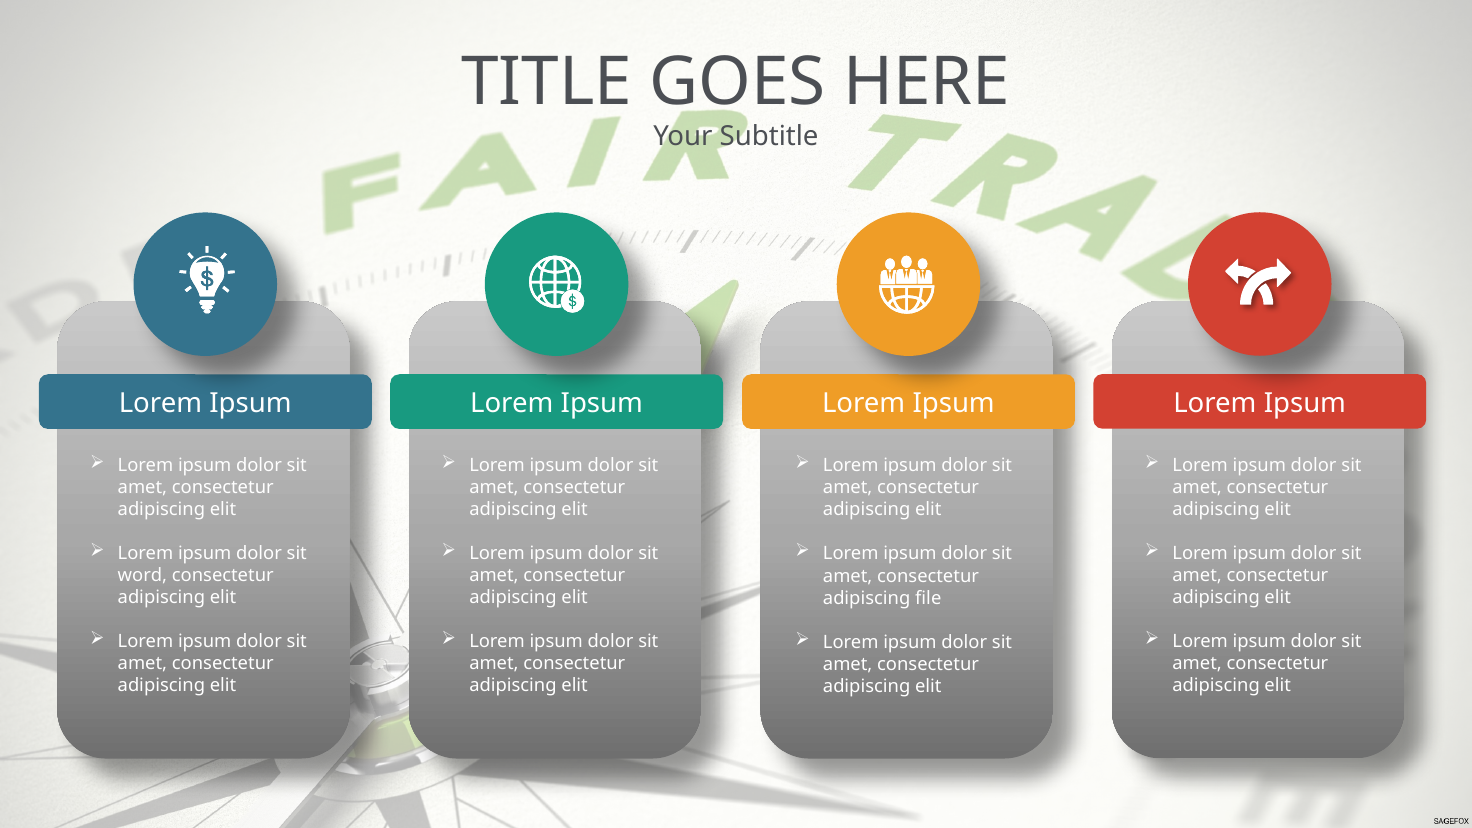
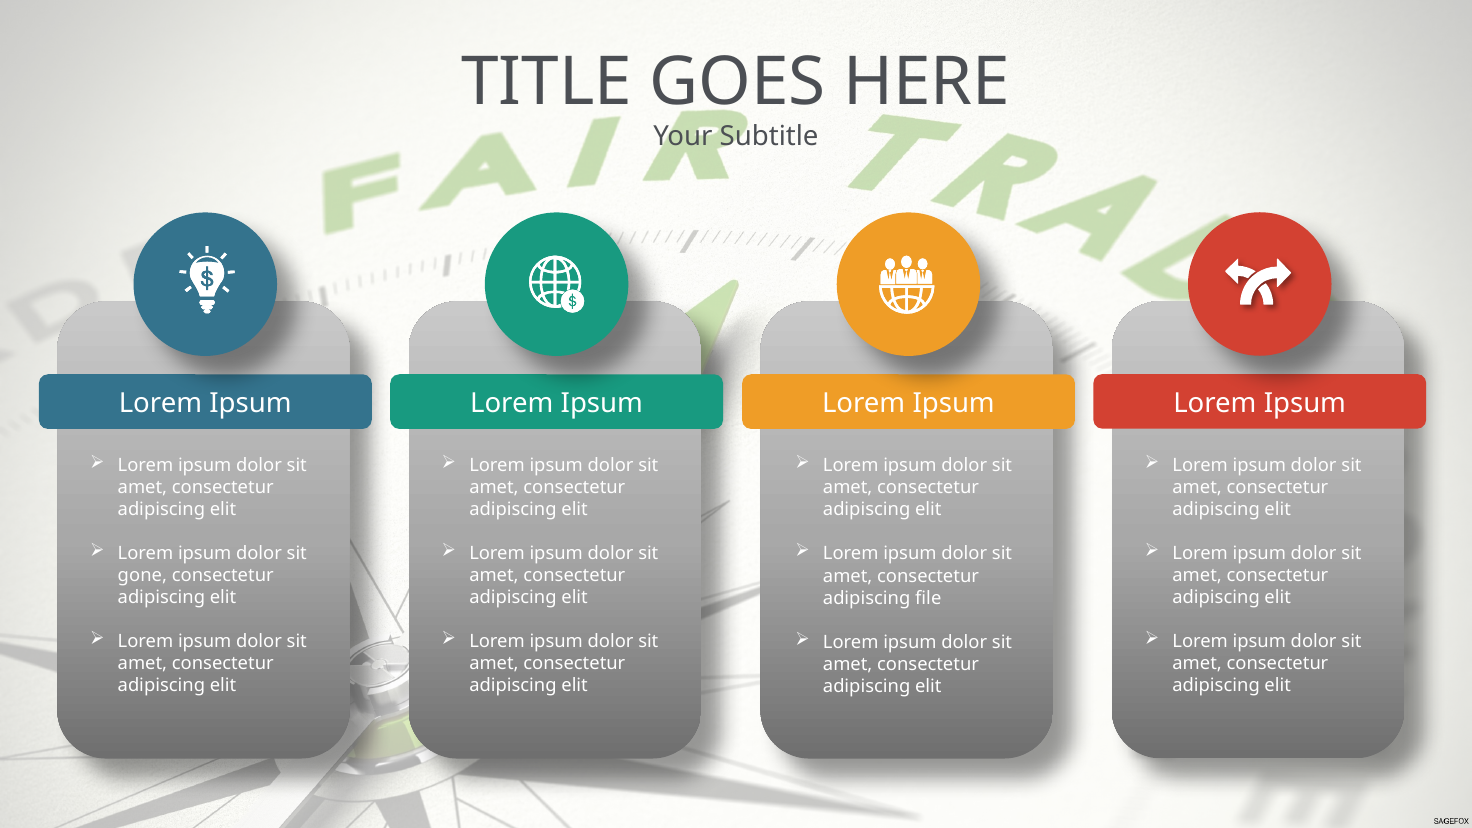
word: word -> gone (142, 575)
